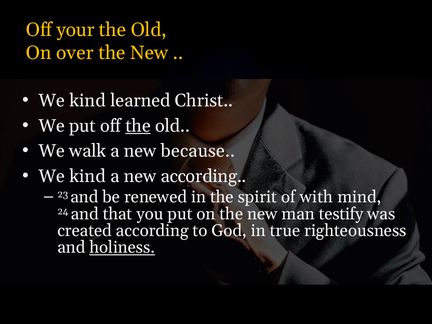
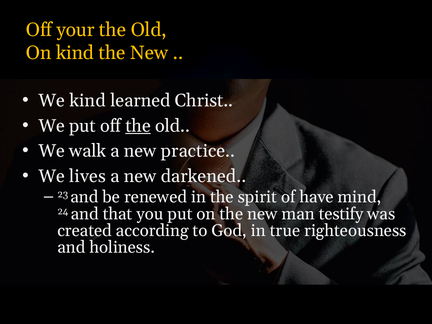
On over: over -> kind (75, 53)
because: because -> practice (198, 151)
kind: kind -> lives (88, 176)
new according: according -> darkened (204, 176)
with: with -> have (317, 197)
holiness underline: present -> none (122, 247)
